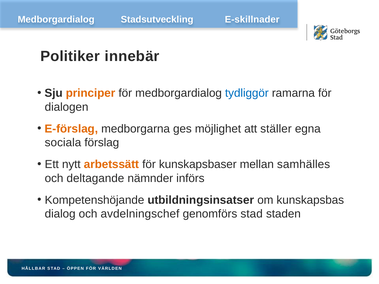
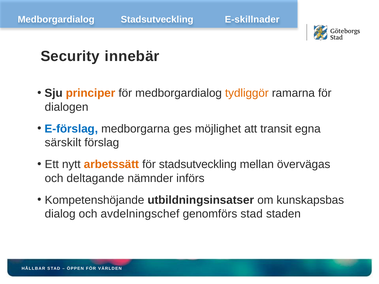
Politiker: Politiker -> Security (70, 56)
tydliggör colour: blue -> orange (247, 93)
E-förslag colour: orange -> blue (71, 129)
ställer: ställer -> transit (276, 129)
sociala: sociala -> särskilt (63, 143)
för kunskapsbaser: kunskapsbaser -> stadsutveckling (198, 165)
samhälles: samhälles -> övervägas (304, 165)
